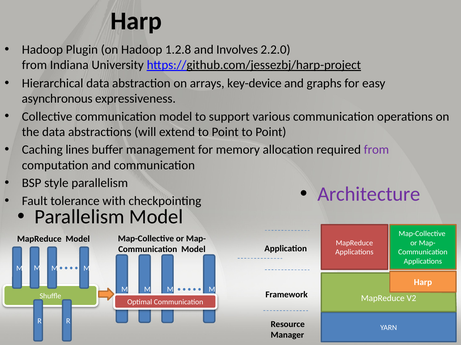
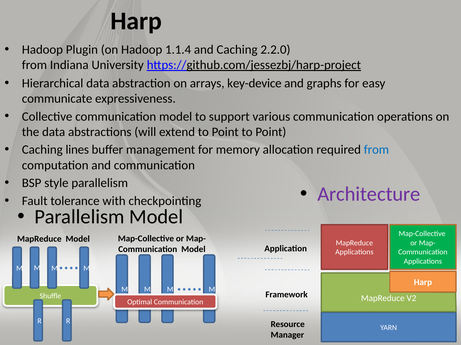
1.2.8: 1.2.8 -> 1.1.4 (178, 50)
and Involves: Involves -> Caching (237, 50)
asynchronous: asynchronous -> communicate (57, 99)
from colour: purple -> blue (376, 150)
